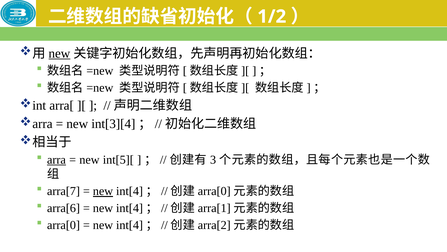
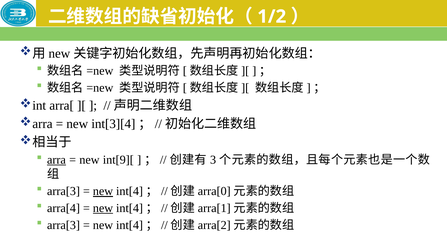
new underline: present -> none (59, 53)
int[5][: int[5][ -> int[9][ (118, 159)
arra[7: arra[7 -> arra[3 (64, 191)
arra[6: arra[6 -> arra[4 (64, 208)
new underline: none -> present (103, 208)
arra[0: arra[0 -> arra[3 (64, 225)
